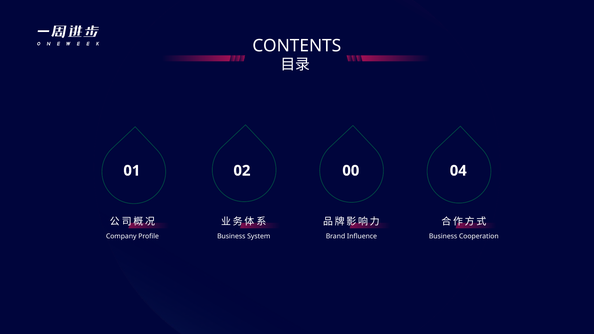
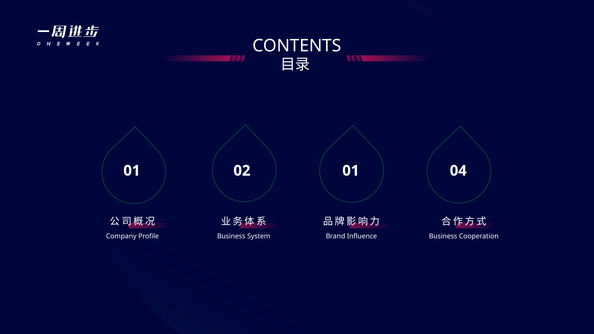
02 00: 00 -> 01 (351, 171)
